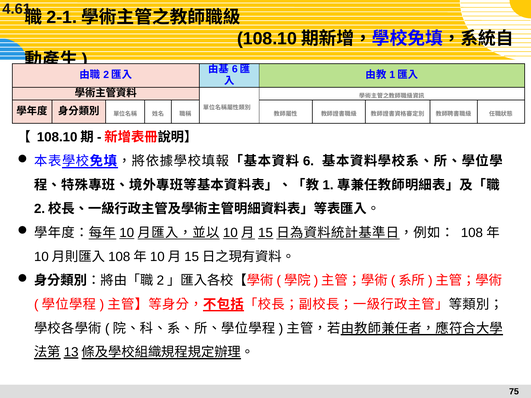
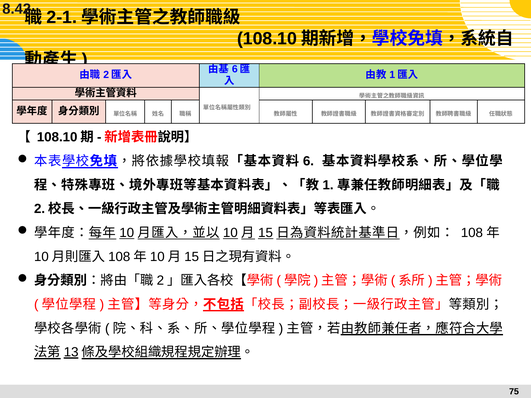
4.61: 4.61 -> 8.42 (17, 9)
